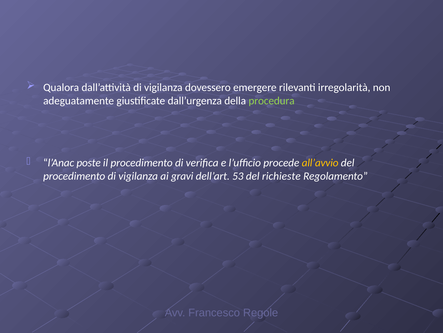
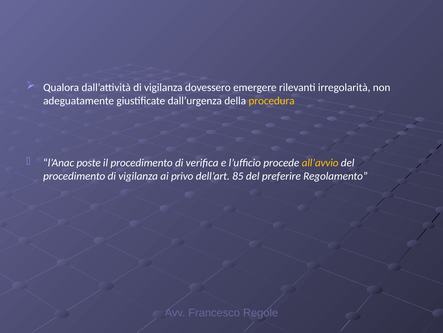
procedura colour: light green -> yellow (272, 100)
gravi: gravi -> privo (182, 176)
53: 53 -> 85 (238, 176)
richieste: richieste -> preferire (281, 176)
